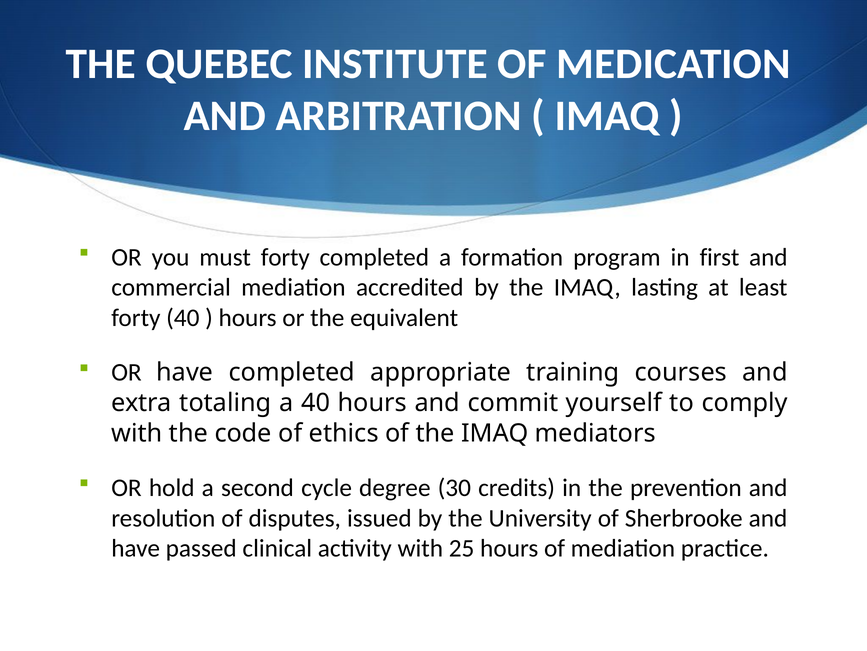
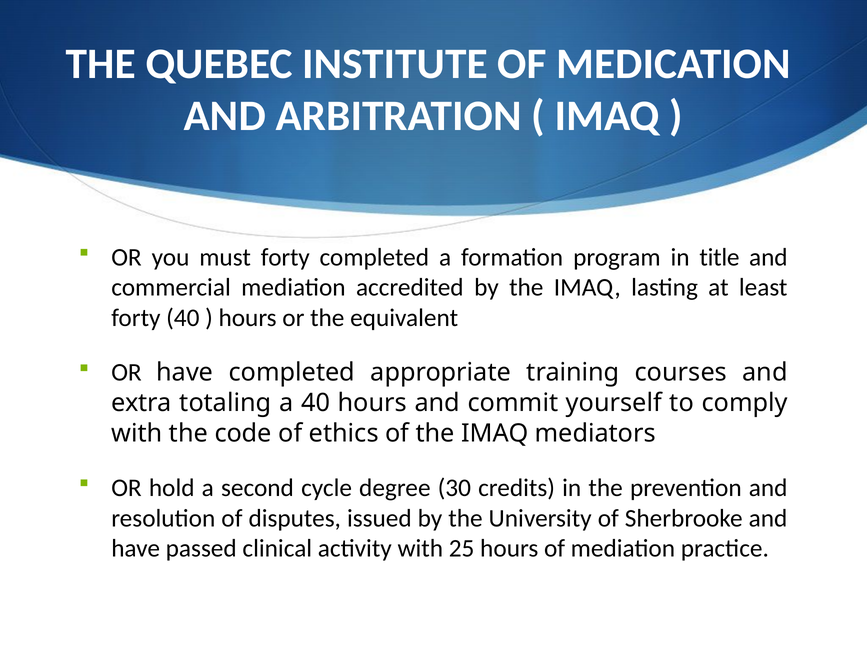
first: first -> title (719, 257)
